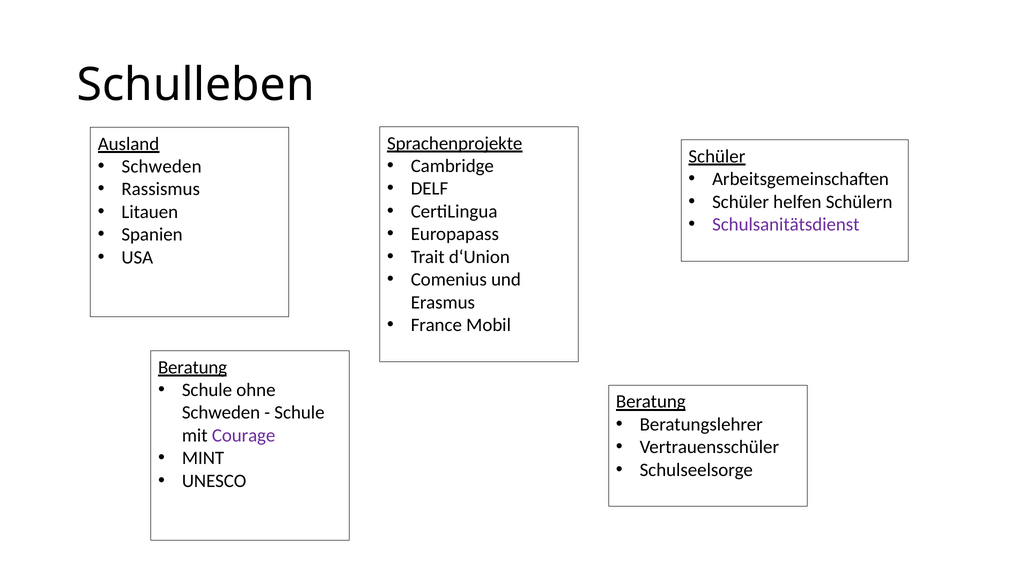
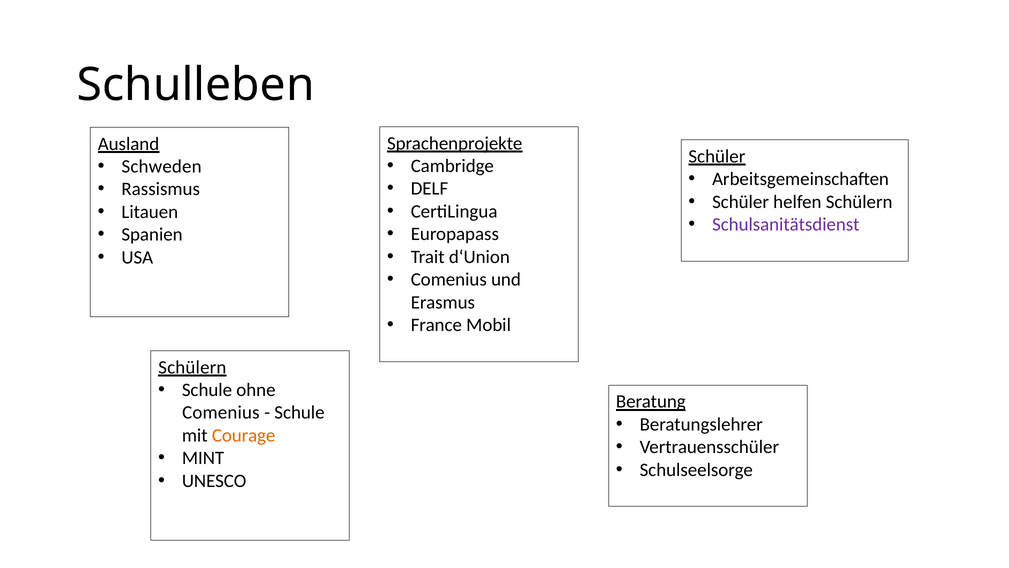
Beratung: Beratung -> Schülern (192, 367)
Schweden: Schweden -> Comenius (221, 412)
Courage colour: purple -> orange (244, 435)
